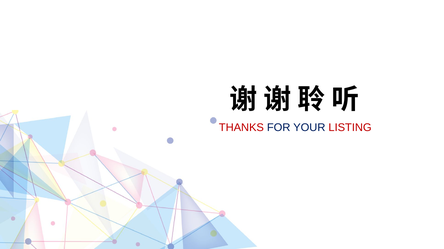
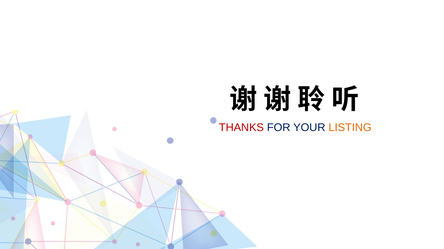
LISTING colour: red -> orange (350, 128)
